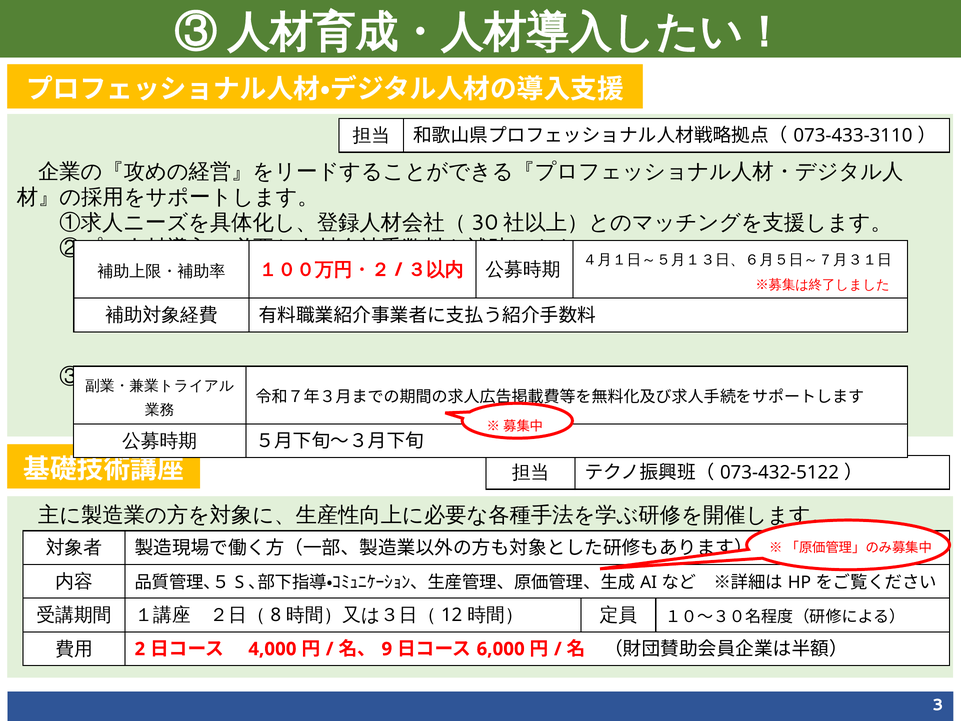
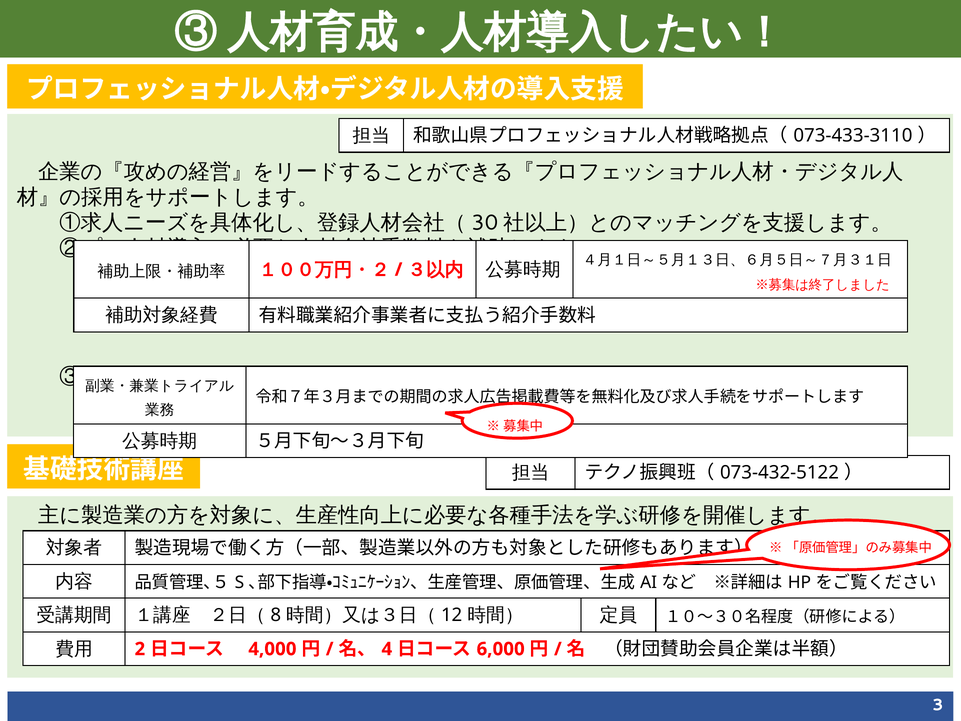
9: 9 -> 4 (387, 649)
